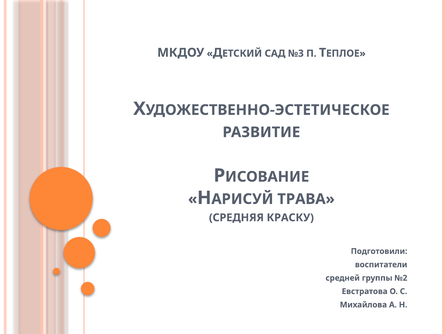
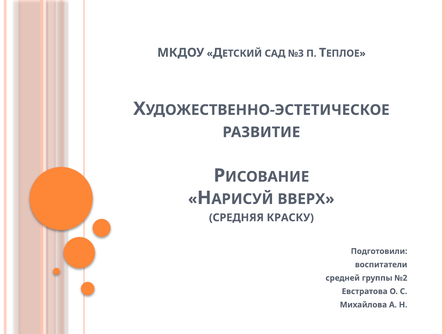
ТРАВА: ТРАВА -> ВВЕРХ (306, 199)
